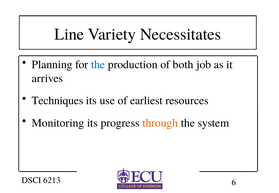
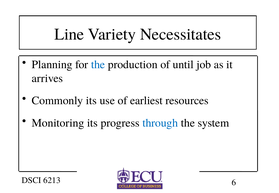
both: both -> until (183, 65)
Techniques: Techniques -> Commonly (57, 101)
through colour: orange -> blue (160, 123)
